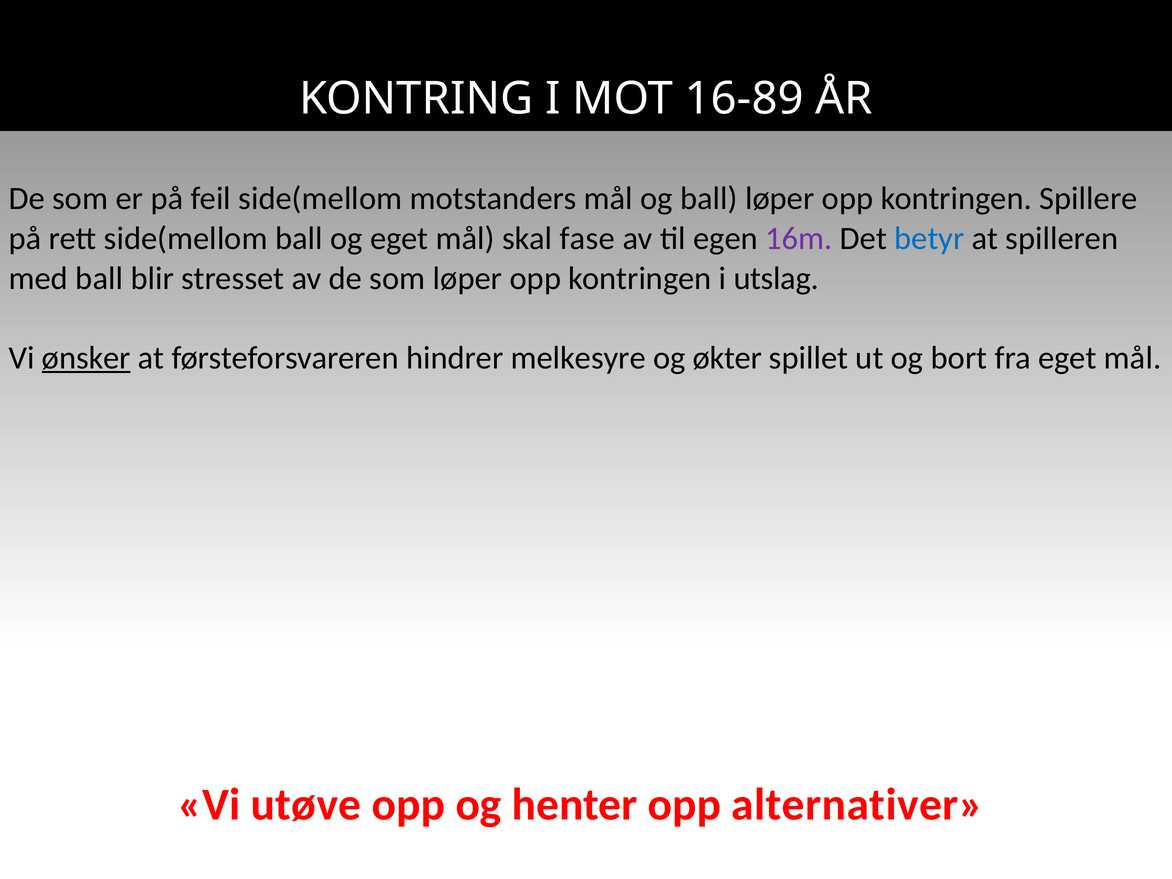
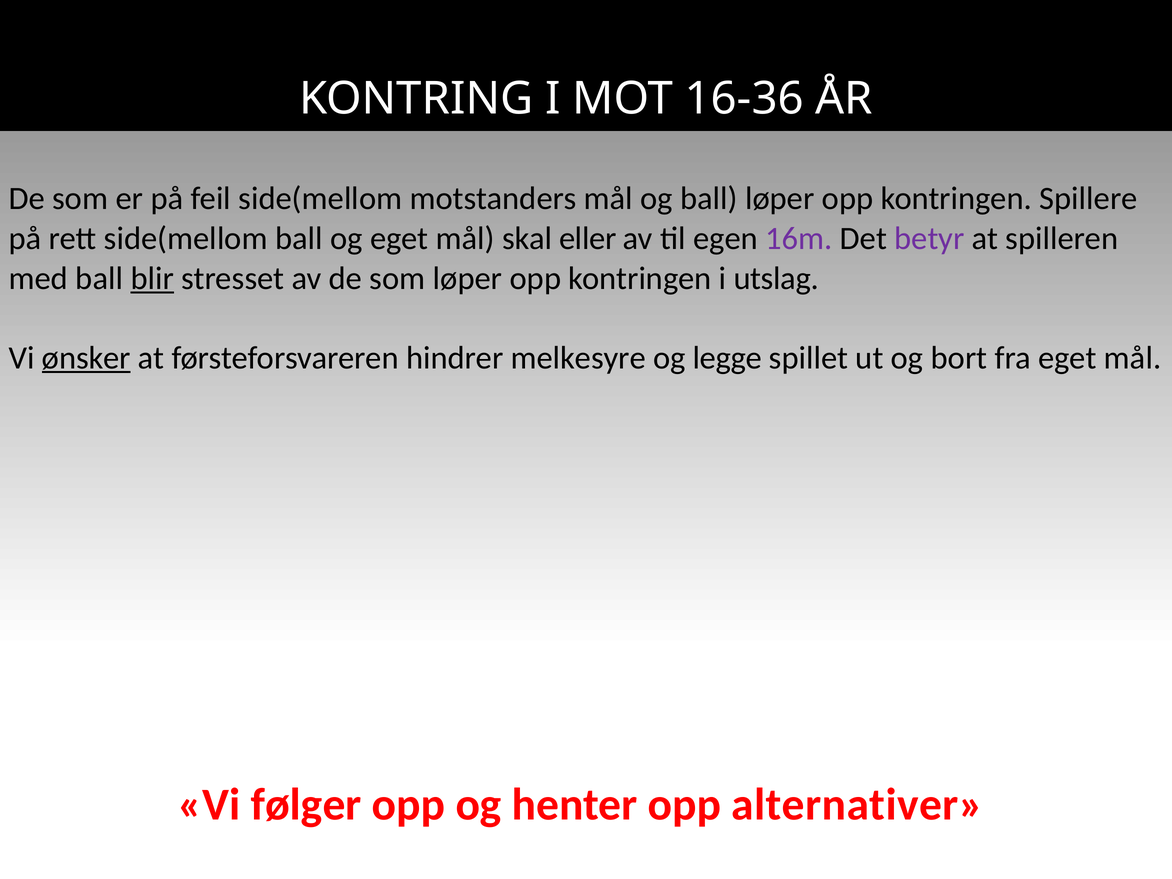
16-89: 16-89 -> 16-36 (744, 99)
fase: fase -> eller (588, 238)
betyr colour: blue -> purple (929, 238)
blir underline: none -> present (152, 278)
økter: økter -> legge (727, 358)
utøve: utøve -> følger (306, 805)
